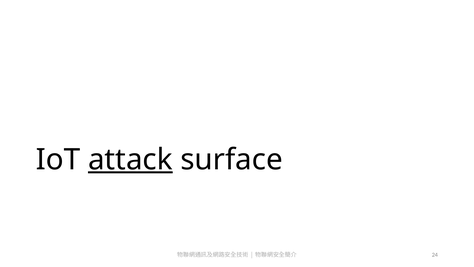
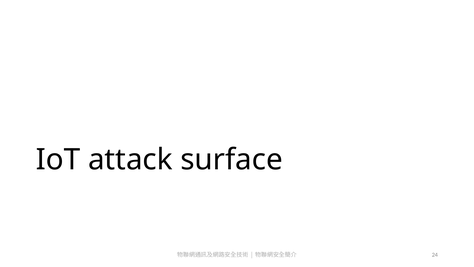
attack underline: present -> none (130, 159)
